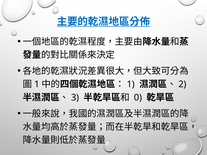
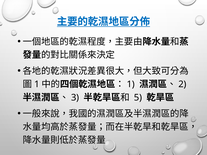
0: 0 -> 5 (138, 98)
